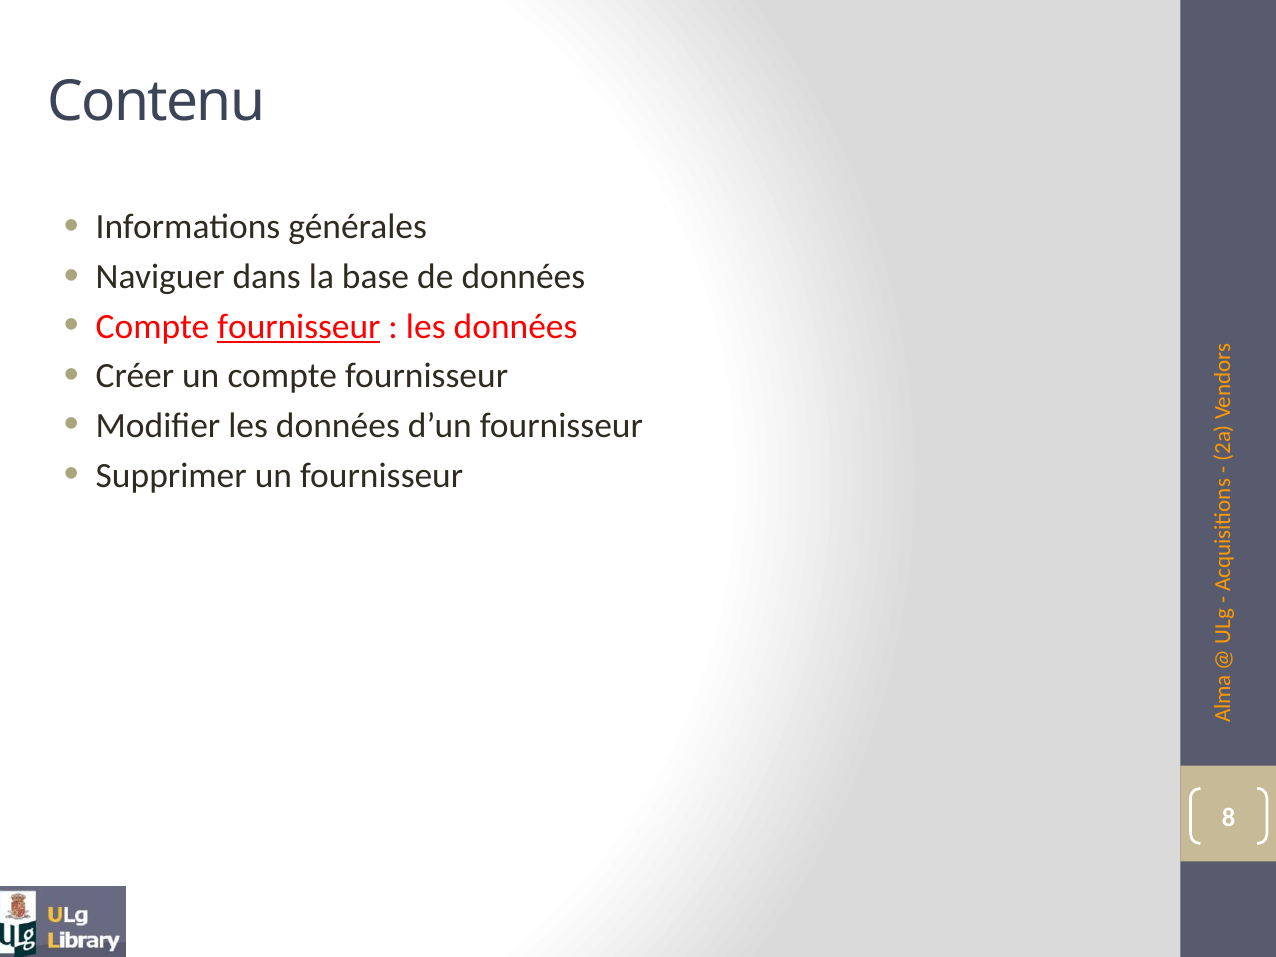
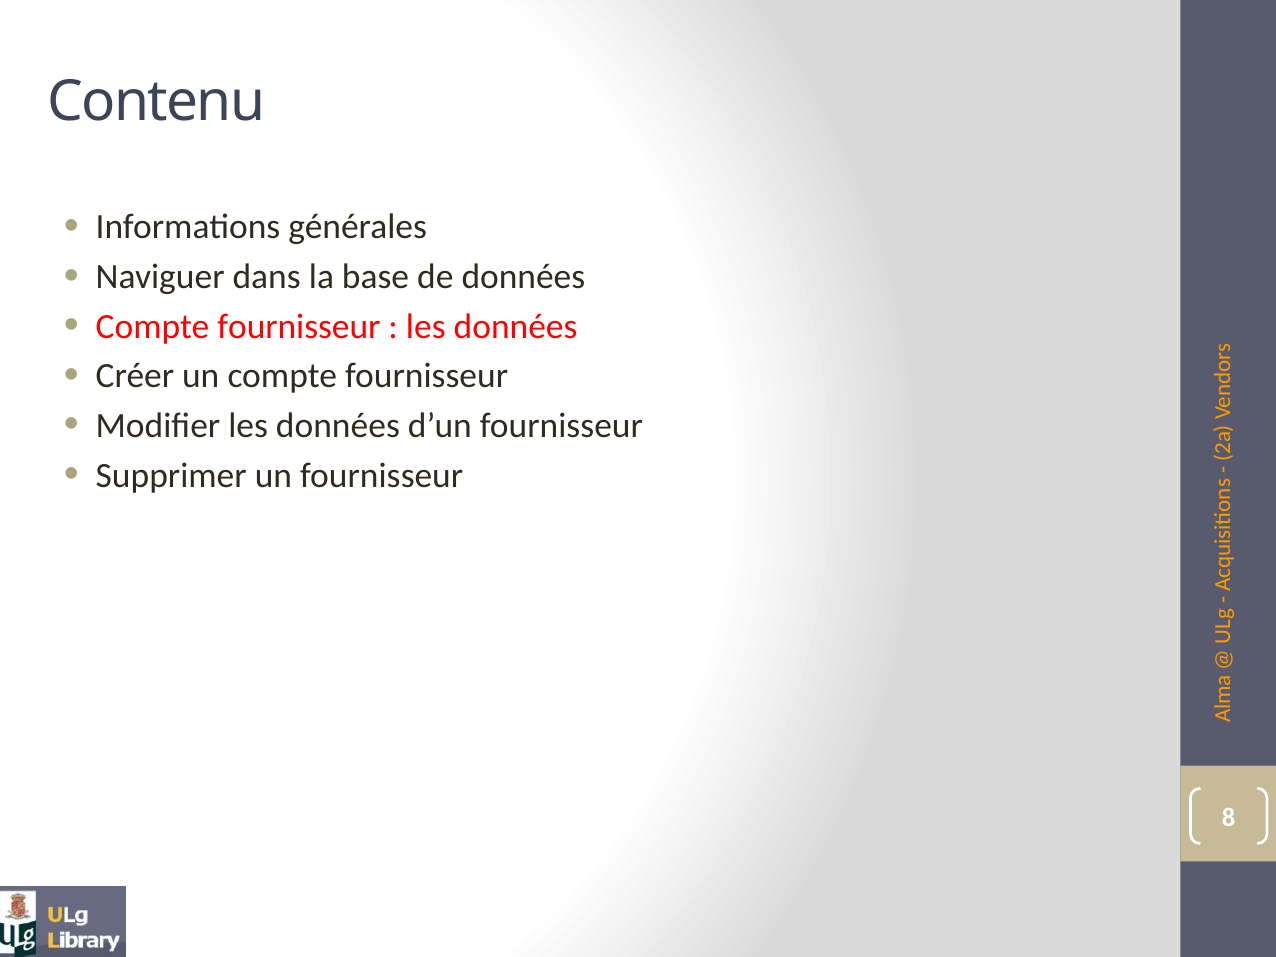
fournisseur underline: present -> none (299, 327)
